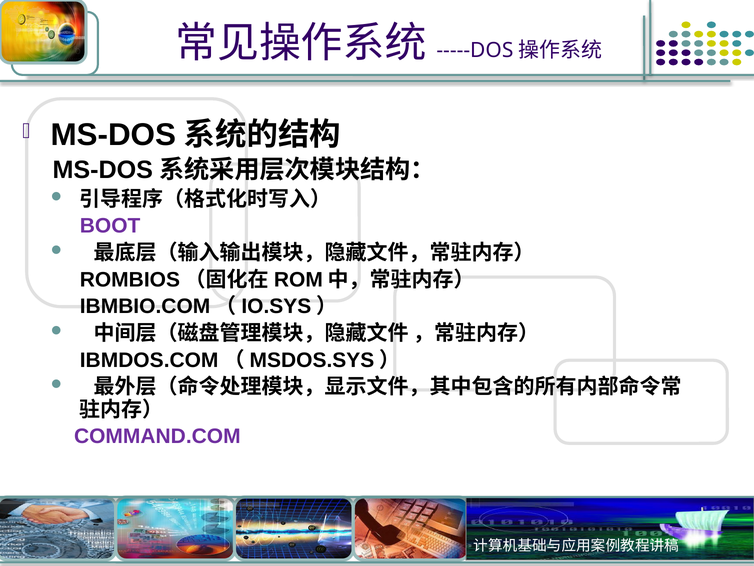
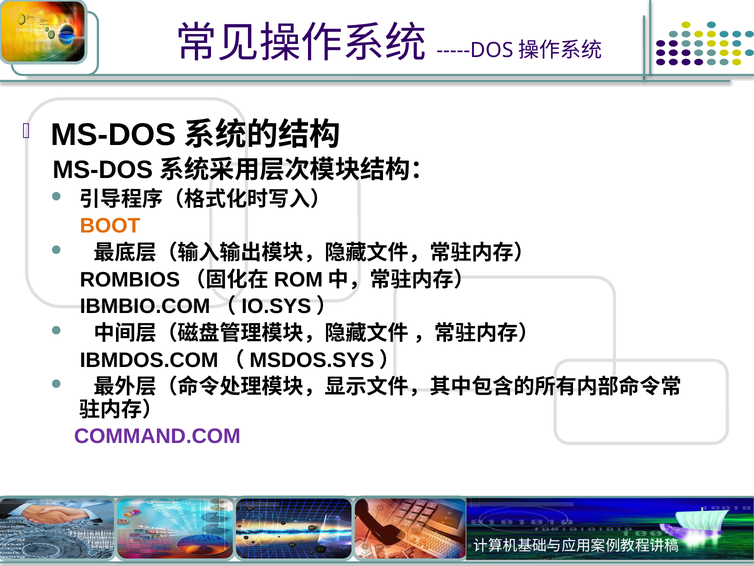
BOOT colour: purple -> orange (110, 226)
